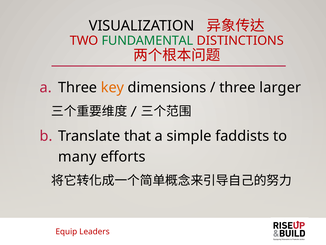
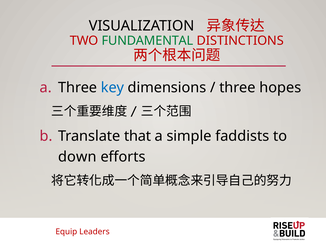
key colour: orange -> blue (112, 88)
larger: larger -> hopes (280, 88)
many: many -> down (77, 157)
